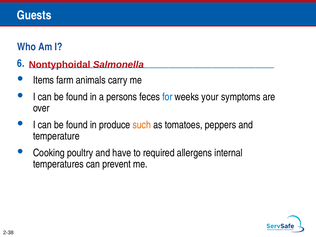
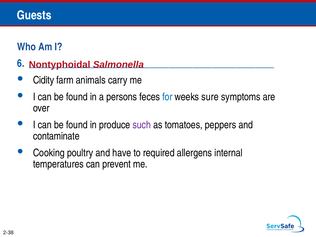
Items: Items -> Cidity (44, 80)
your: your -> sure (210, 97)
such colour: orange -> purple (142, 125)
temperature: temperature -> contaminate (56, 136)
